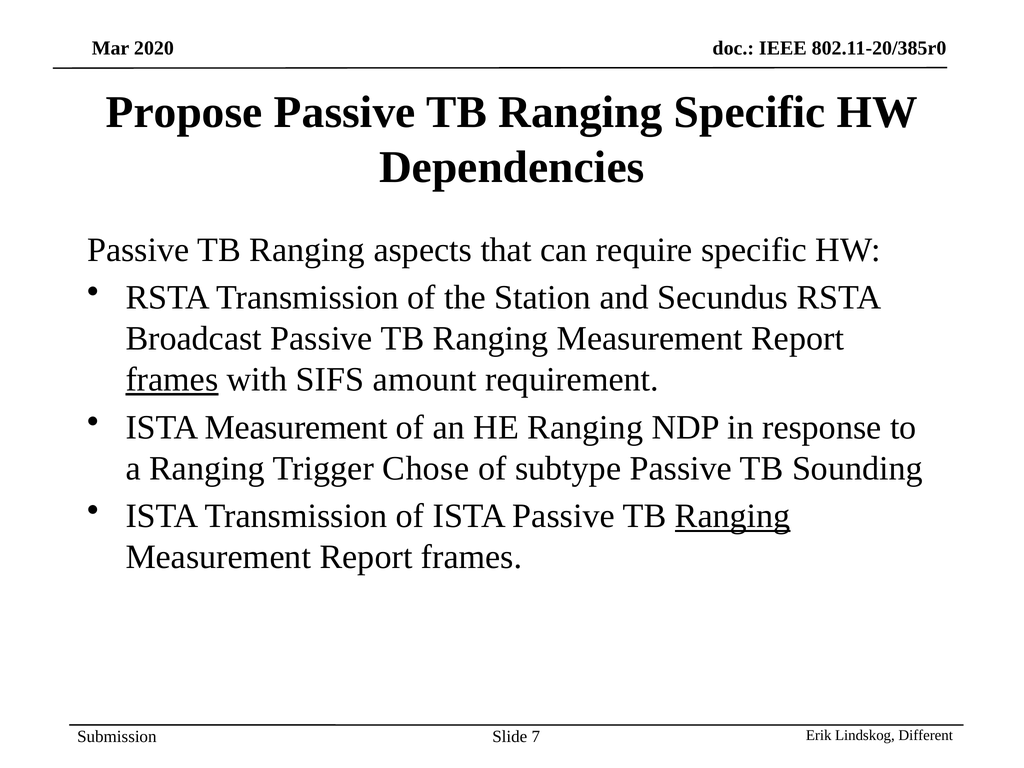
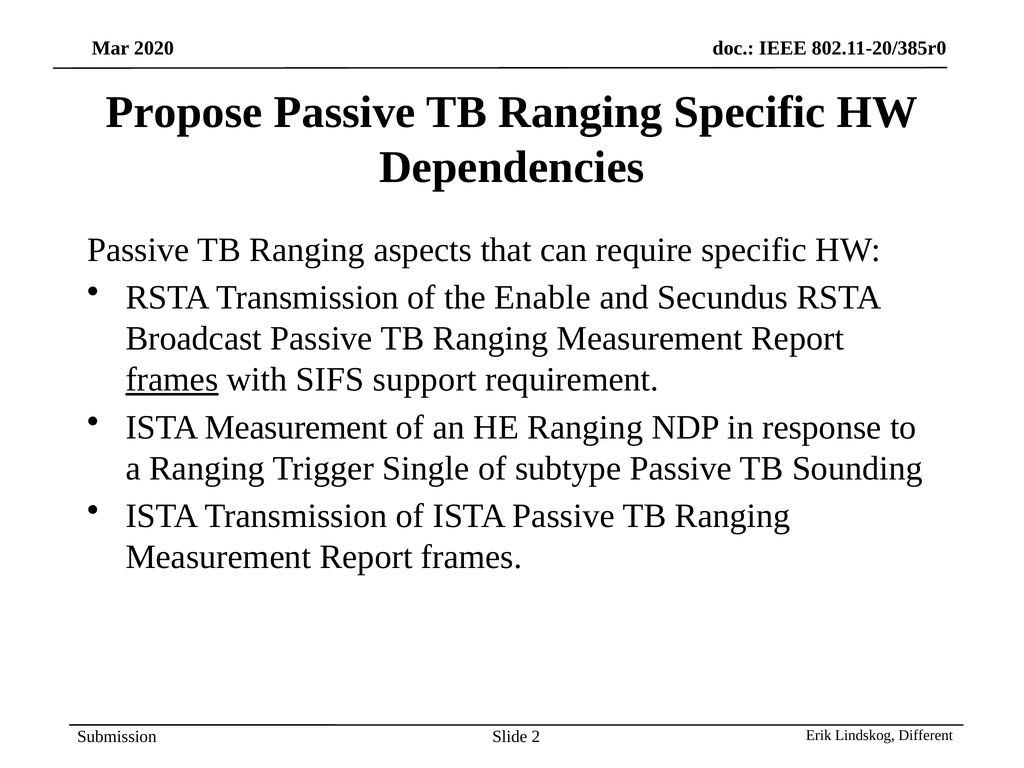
Station: Station -> Enable (543, 298)
amount: amount -> support (425, 380)
Chose: Chose -> Single (426, 468)
Ranging underline: present -> none (733, 516)
7: 7 -> 2 (536, 737)
